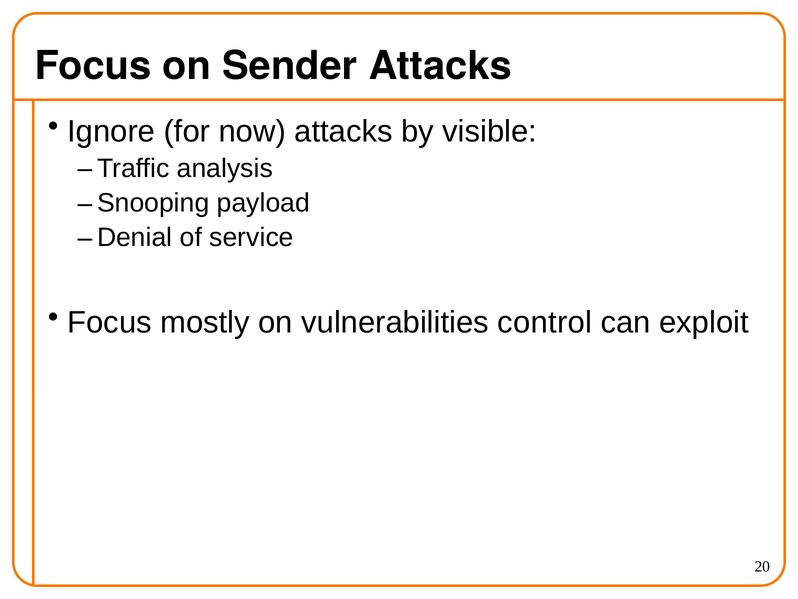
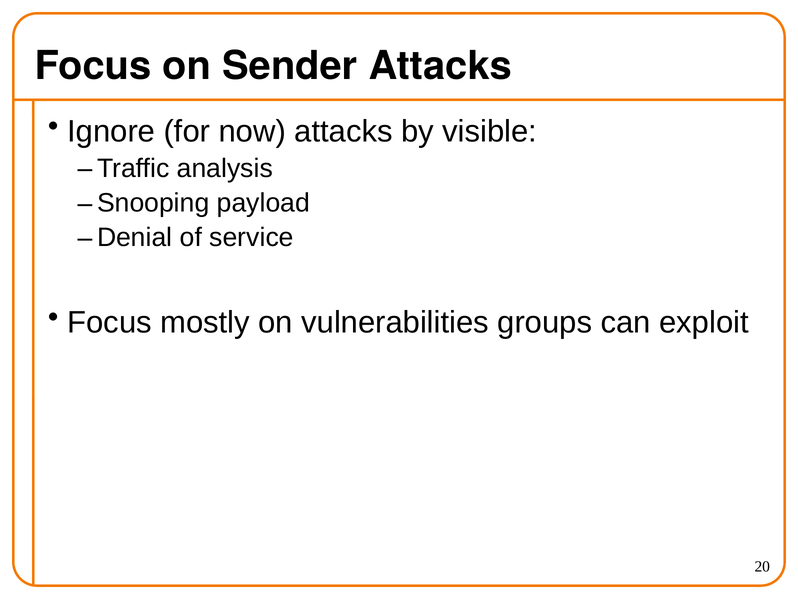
control: control -> groups (545, 322)
